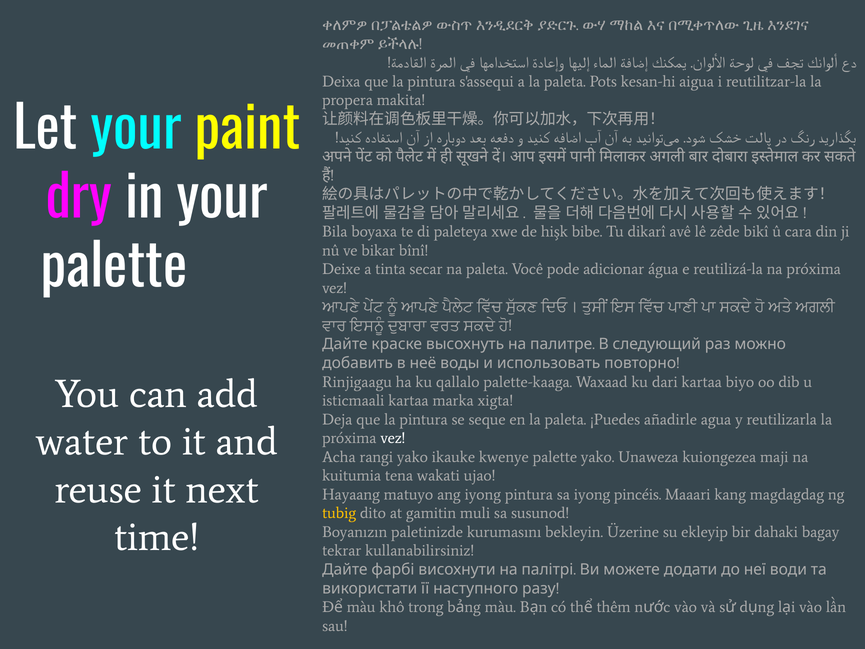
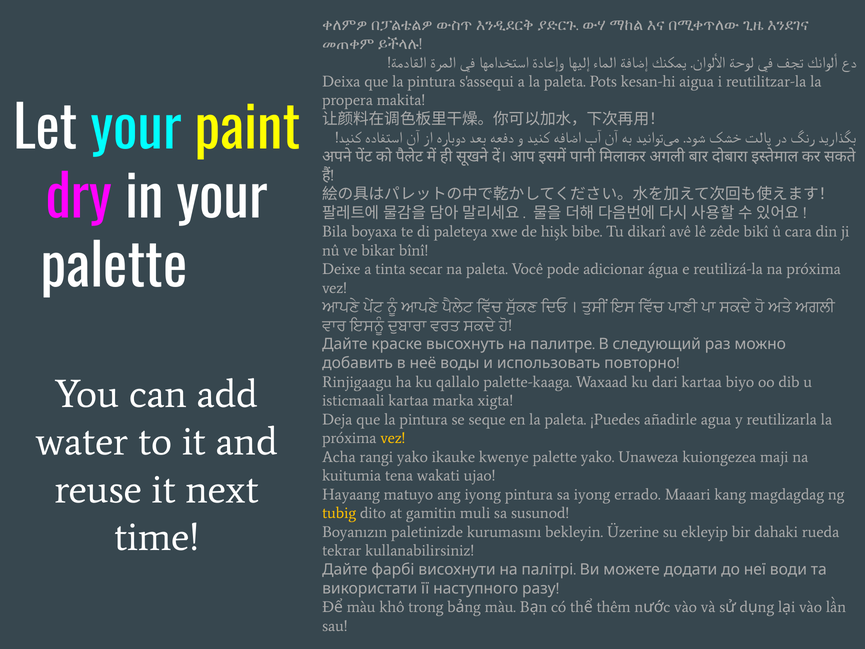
vez colour: white -> yellow (393, 438)
pincéis: pincéis -> errado (637, 494)
bagay: bagay -> rueda (821, 532)
